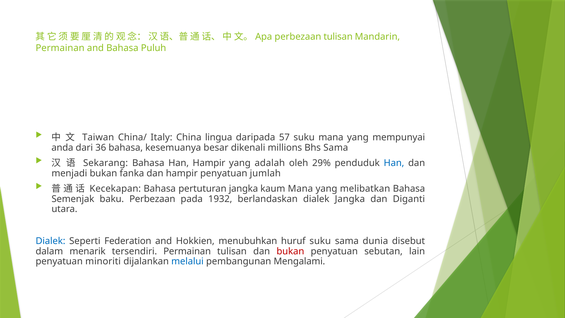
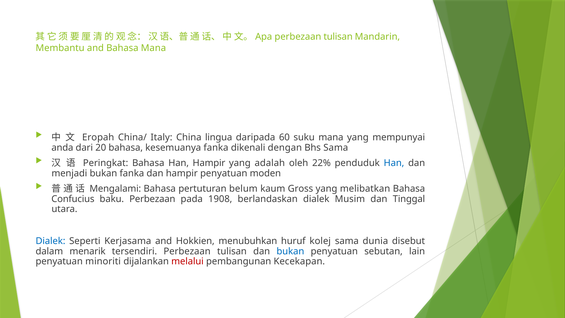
Permainan: Permainan -> Membantu (60, 48)
Bahasa Puluh: Puluh -> Mana (153, 48)
Taiwan: Taiwan -> Eropah (98, 137)
57: 57 -> 60 (284, 137)
36: 36 -> 20 (101, 148)
kesemuanya besar: besar -> fanka (216, 148)
millions: millions -> dengan (285, 148)
Sekarang: Sekarang -> Peringkat (106, 163)
29%: 29% -> 22% (321, 163)
jumlah: jumlah -> moden (265, 173)
Kecekapan: Kecekapan -> Mengalami (115, 189)
pertuturan jangka: jangka -> belum (243, 189)
kaum Mana: Mana -> Gross (300, 189)
Semenjak: Semenjak -> Confucius (73, 199)
1932: 1932 -> 1908 (220, 199)
dialek Jangka: Jangka -> Musim (350, 199)
Diganti: Diganti -> Tinggal (409, 199)
Federation: Federation -> Kerjasama (128, 241)
huruf suku: suku -> kolej (320, 241)
tersendiri Permainan: Permainan -> Perbezaan (187, 251)
bukan colour: red -> blue (290, 251)
melalui colour: blue -> red (187, 261)
Mengalami: Mengalami -> Kecekapan (299, 261)
